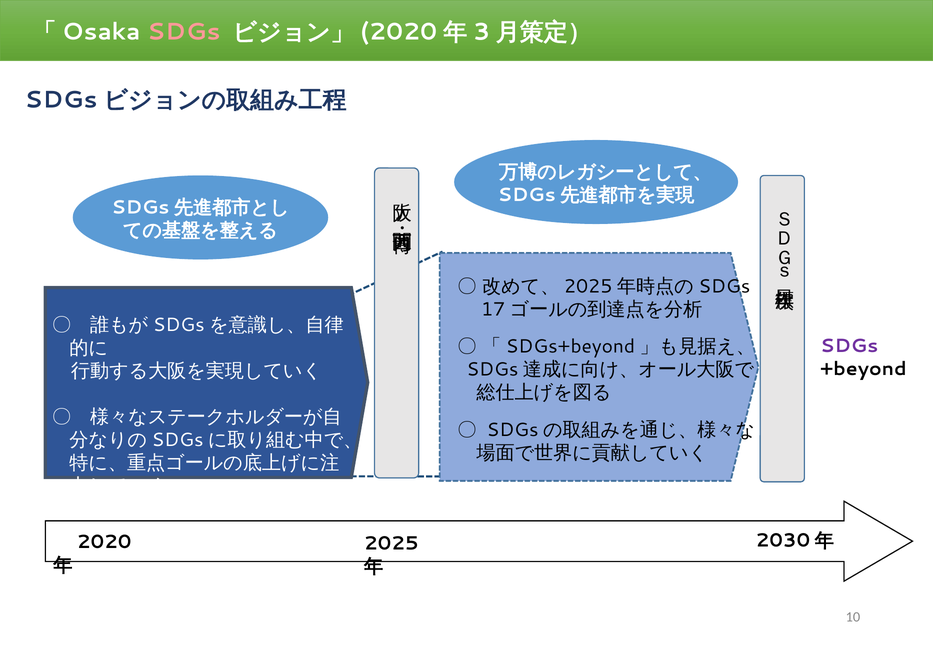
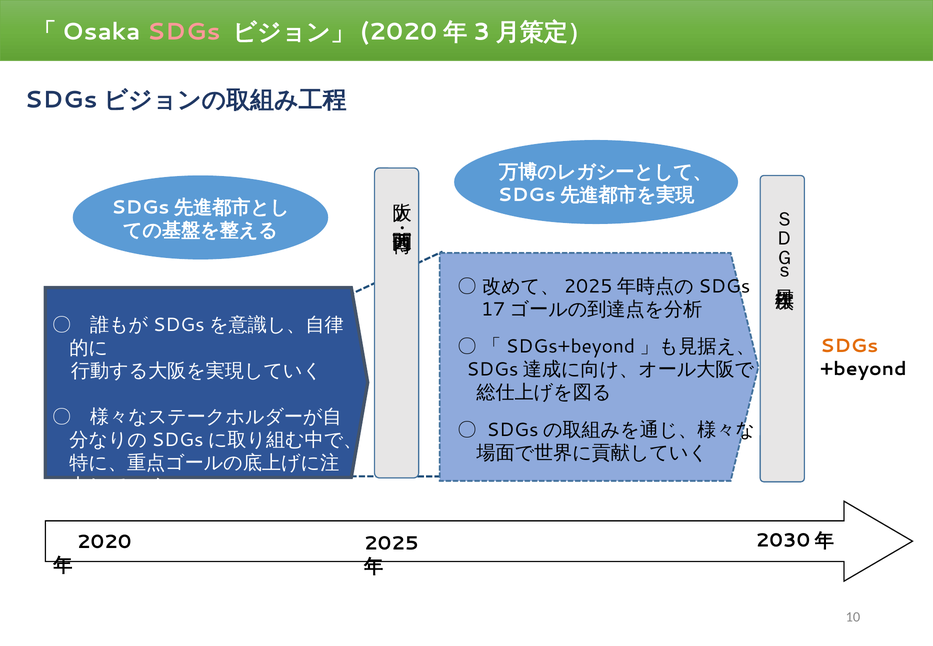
SDGs colour: purple -> orange (849, 346)
